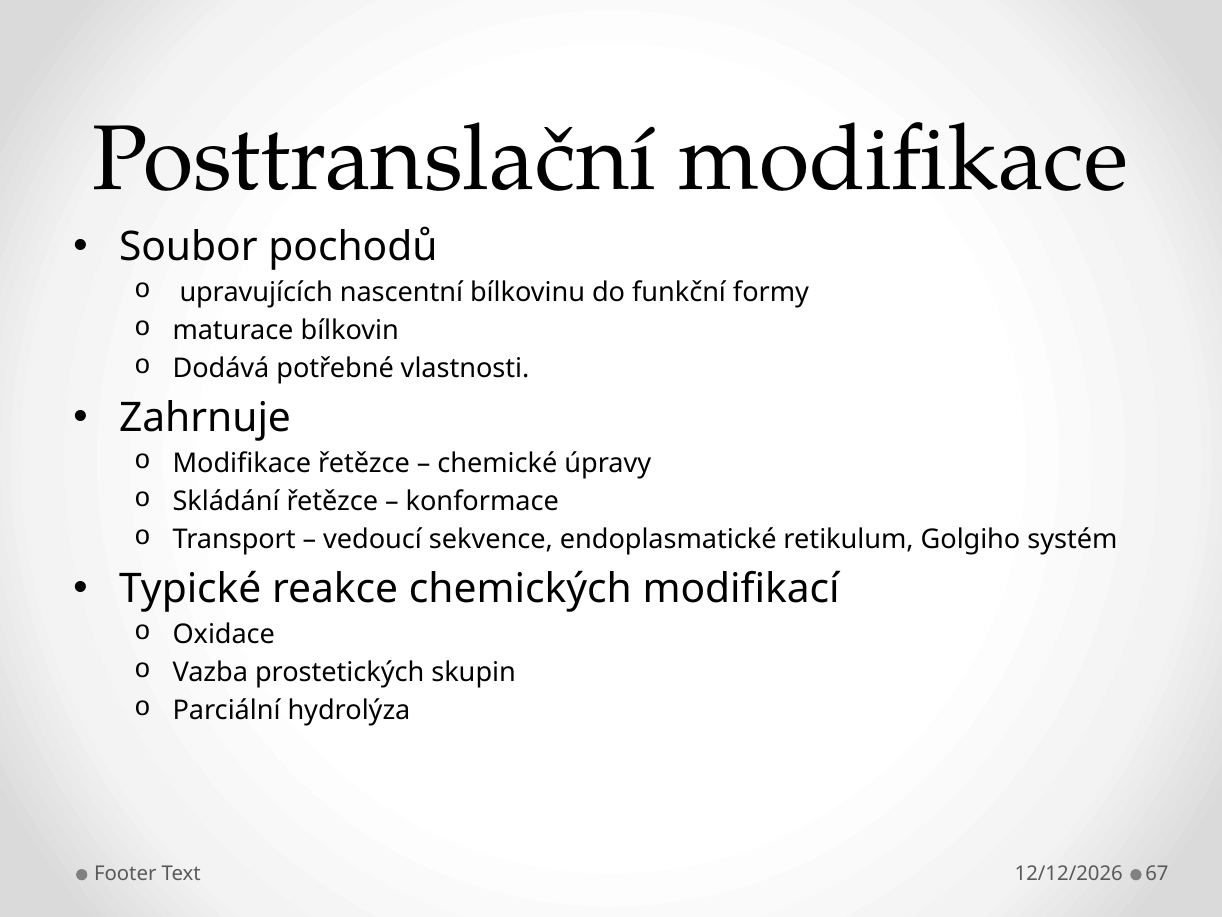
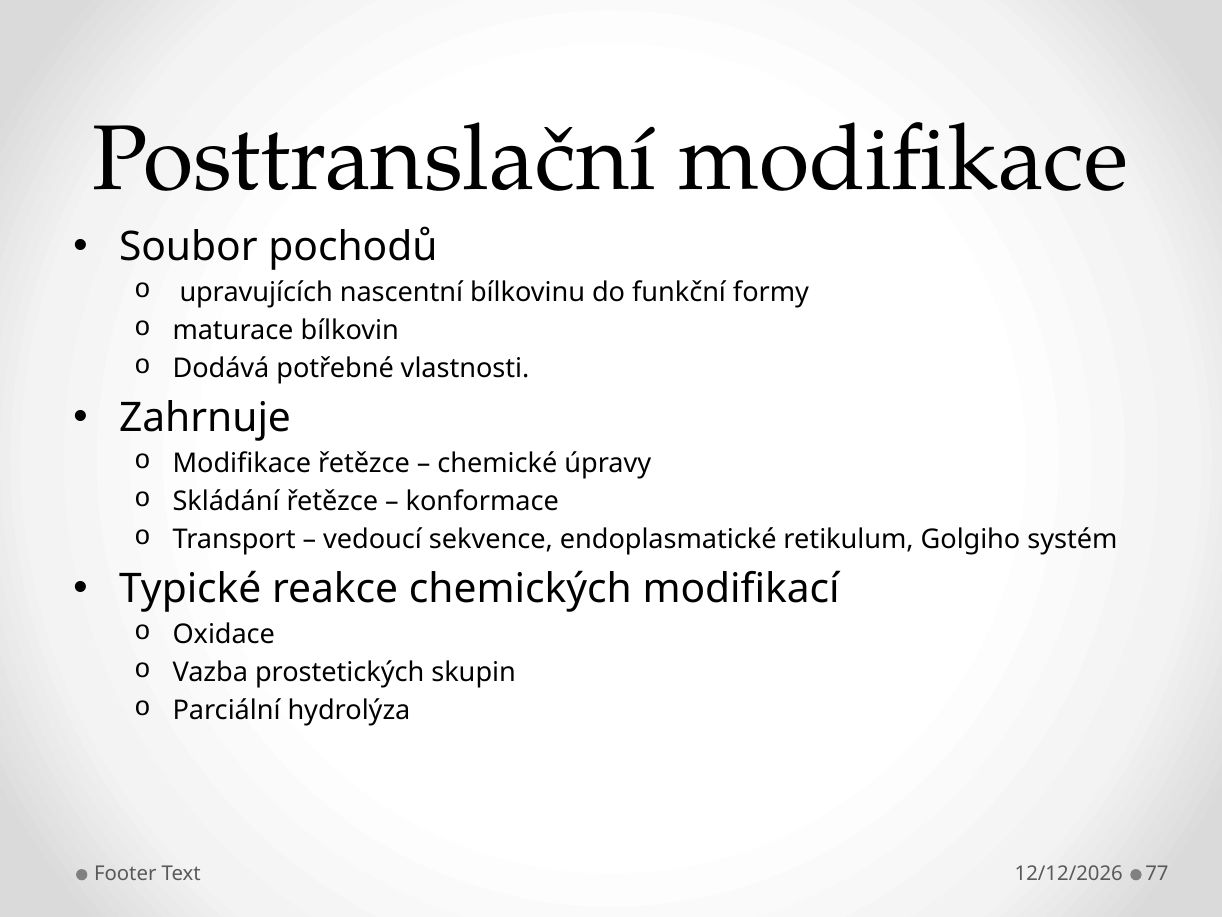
67: 67 -> 77 (1157, 874)
